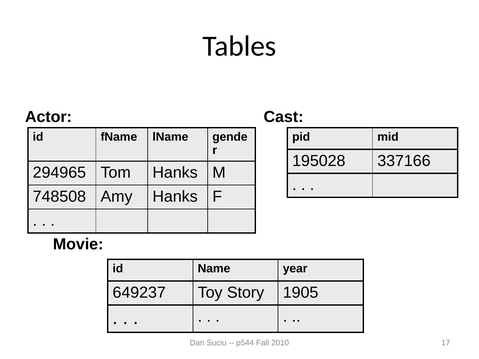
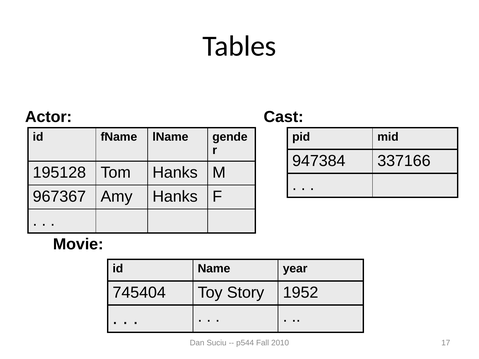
195028: 195028 -> 947384 (319, 161)
294965: 294965 -> 195128 (59, 173)
748508: 748508 -> 967367 (59, 197)
649237: 649237 -> 745404 (139, 293)
1905: 1905 -> 1952 (301, 293)
